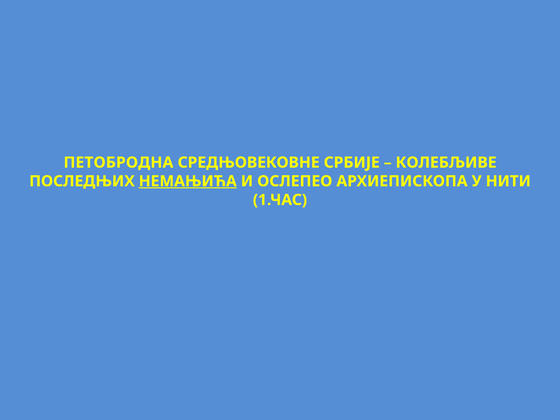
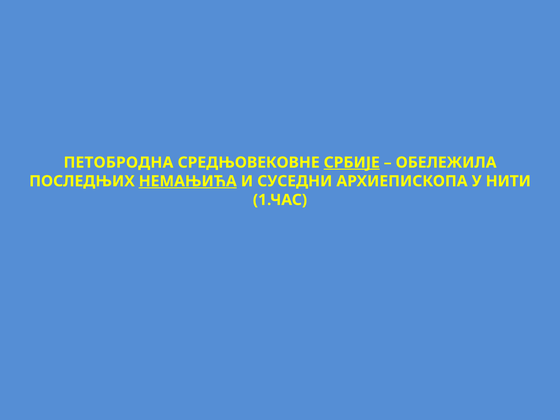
СРБИЈЕ underline: none -> present (352, 163)
КОЛЕБЉИВЕ: КОЛЕБЉИВЕ -> ОБЕЛЕЖИЛА (446, 163)
ОСЛЕПЕО: ОСЛЕПЕО -> СУСЕДНИ (295, 181)
